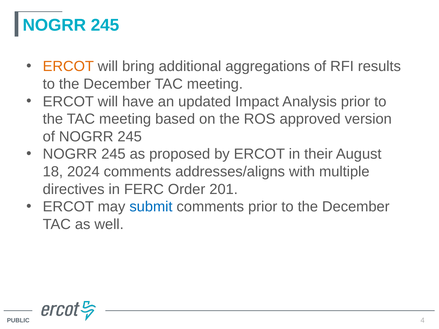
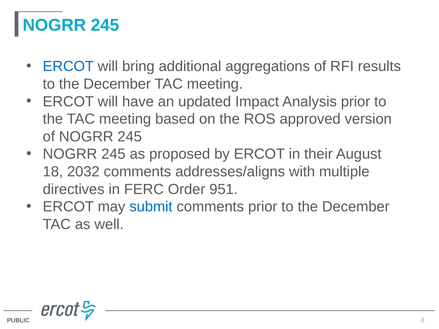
ERCOT colour: orange -> blue (68, 66)
2024: 2024 -> 2032 (83, 172)
201: 201 -> 951 (224, 189)
